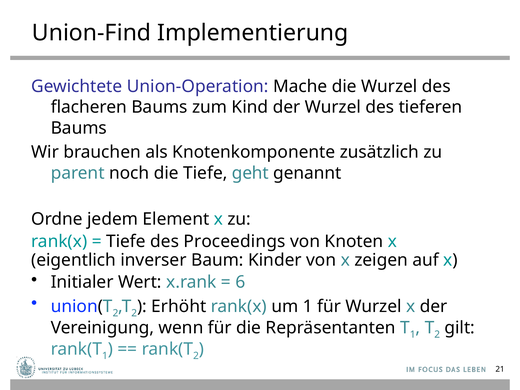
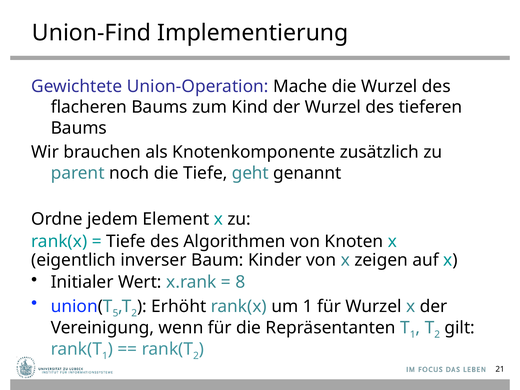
Proceedings: Proceedings -> Algorithmen (235, 241)
6: 6 -> 8 (240, 282)
2: 2 -> 5 (115, 313)
